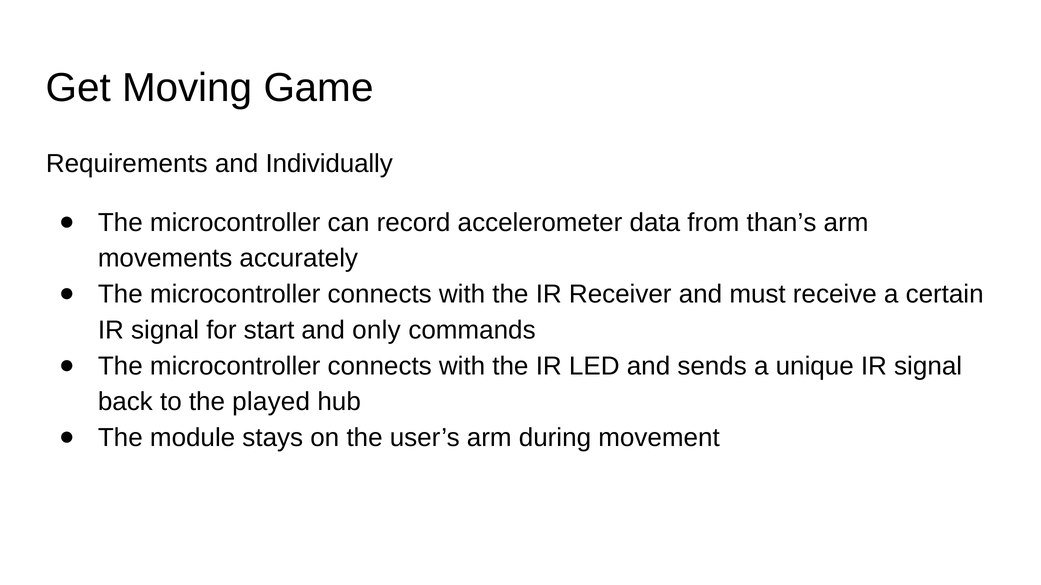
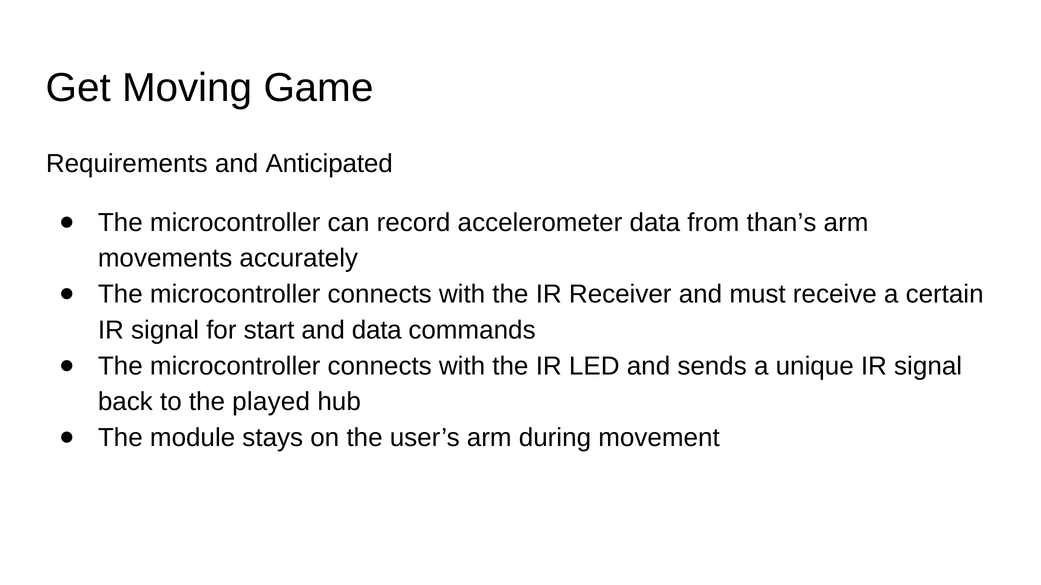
Individually: Individually -> Anticipated (329, 164)
and only: only -> data (377, 330)
